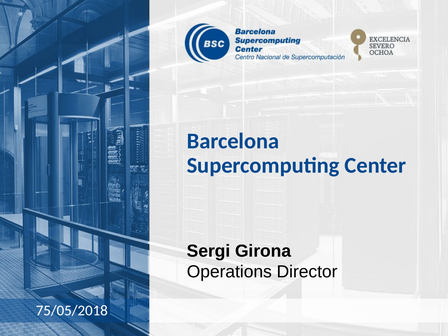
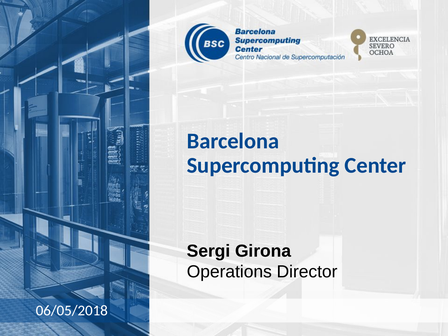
75/05/2018: 75/05/2018 -> 06/05/2018 (72, 310)
